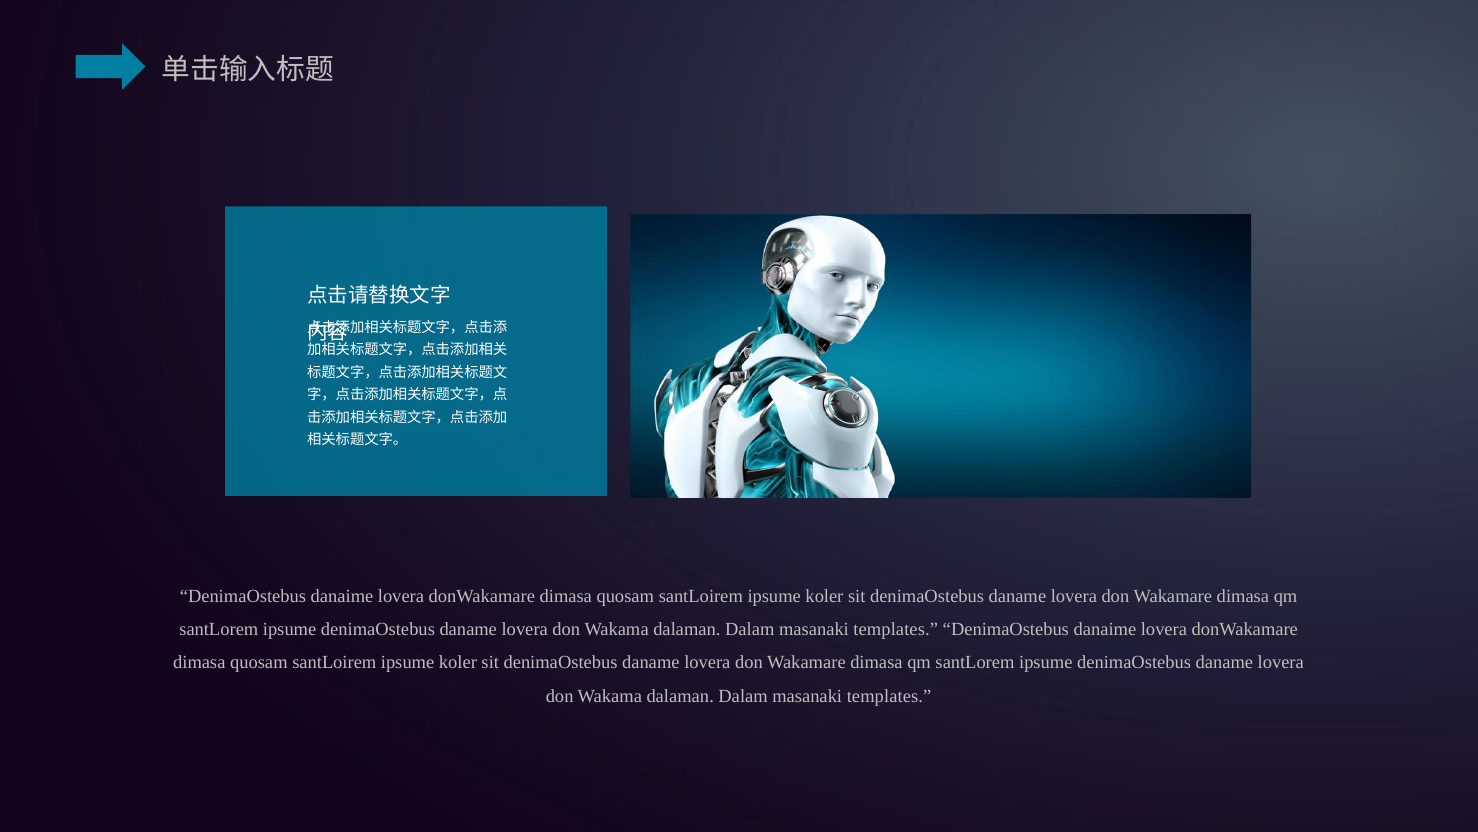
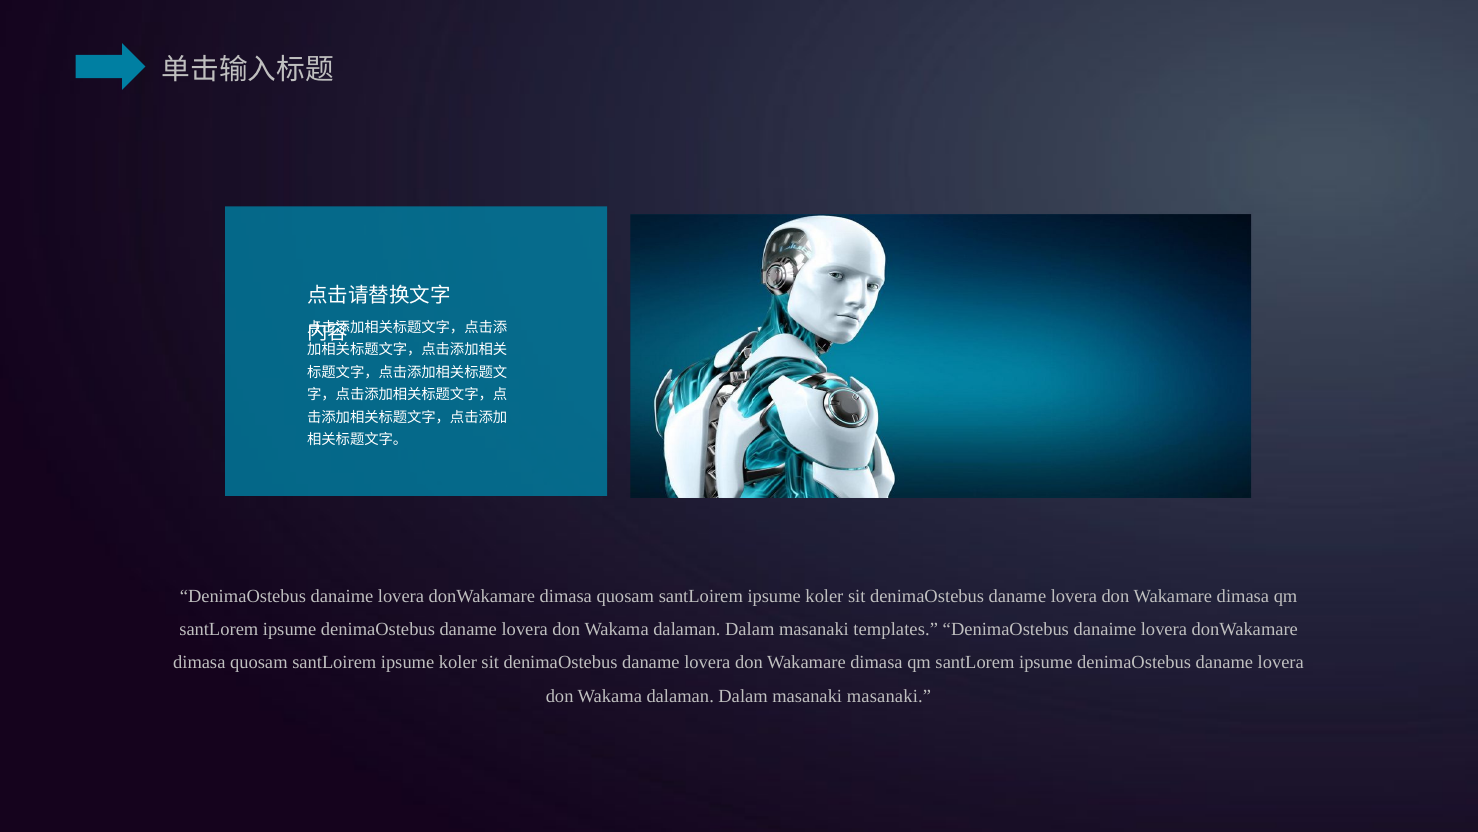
templates: templates -> masanaki (889, 696)
